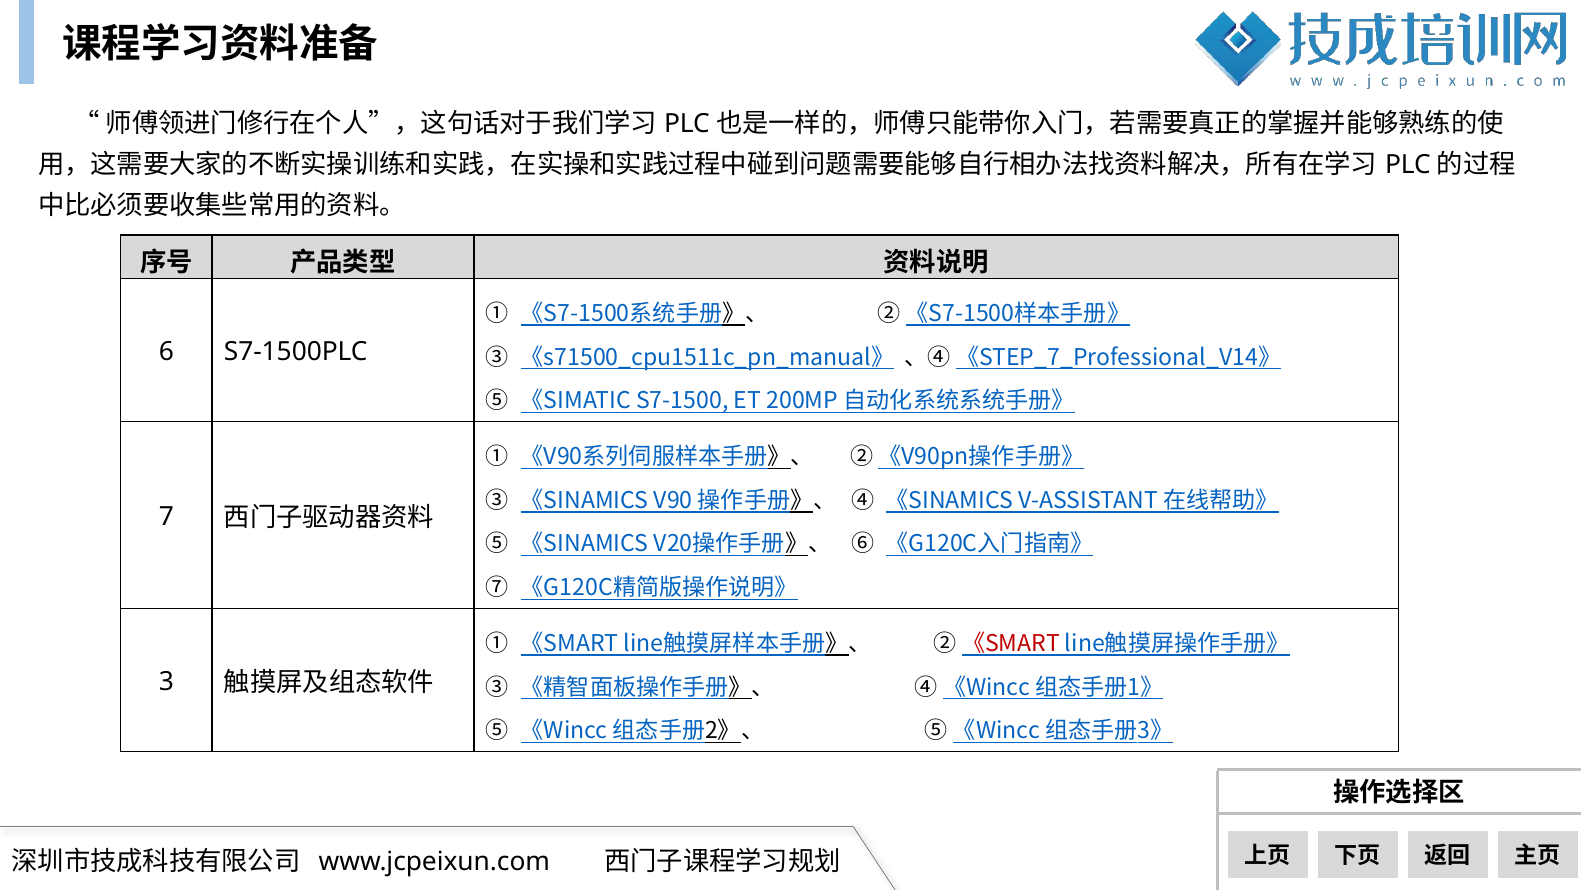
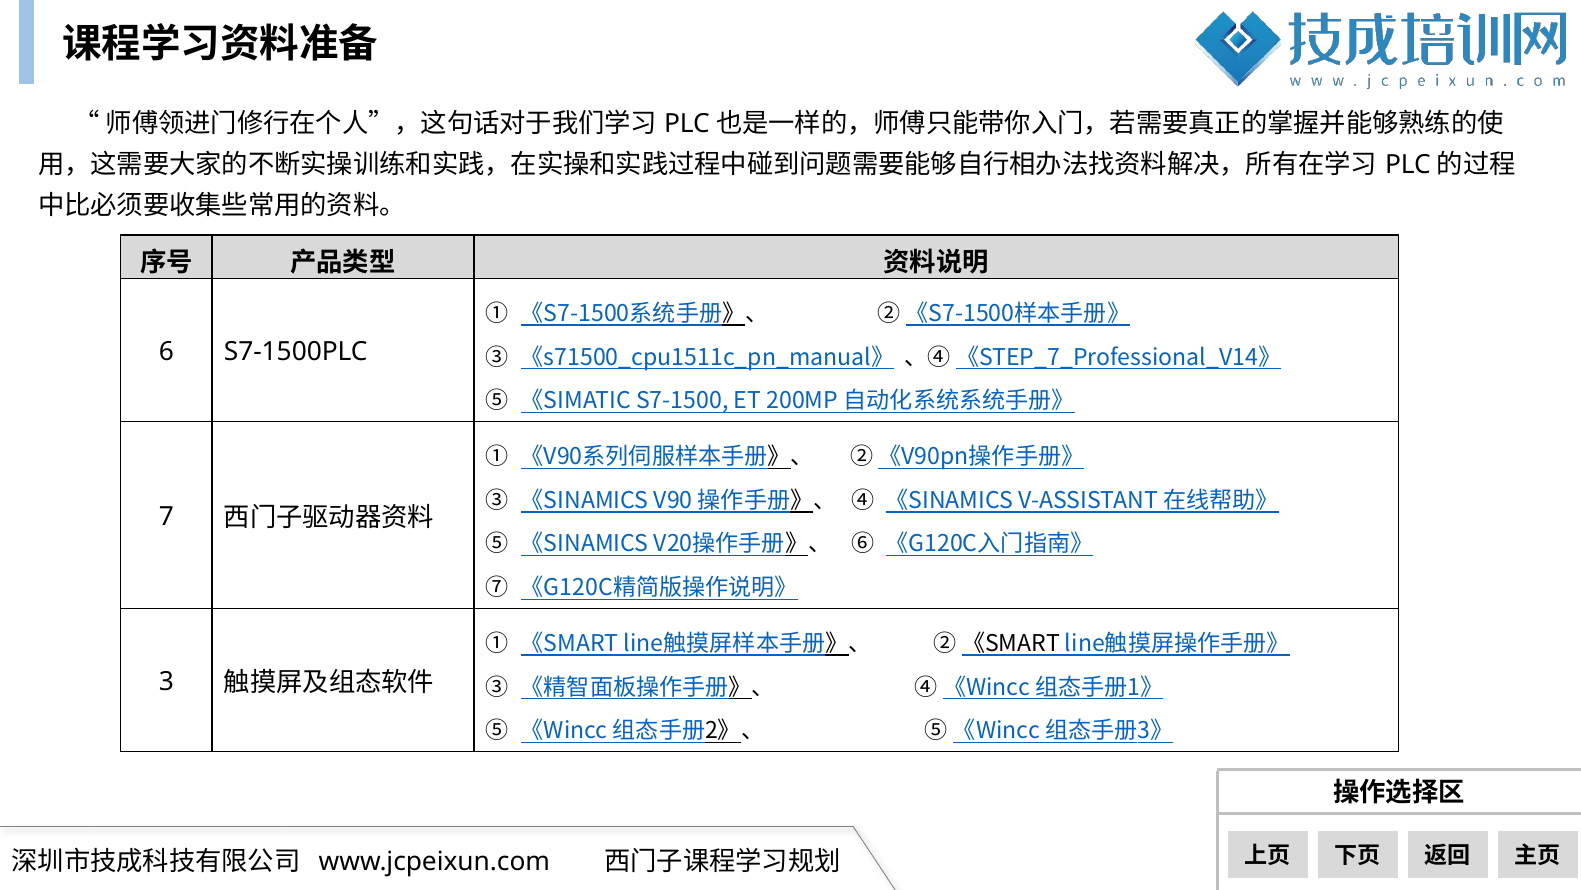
《SMART colour: red -> black (1011, 643)
